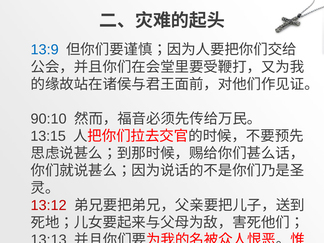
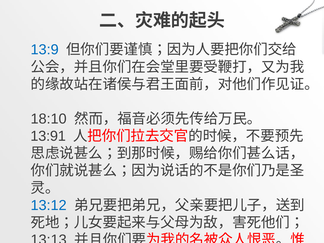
90:10: 90:10 -> 18:10 (49, 119)
13:15: 13:15 -> 13:91 (48, 136)
13:12 colour: red -> blue (49, 205)
